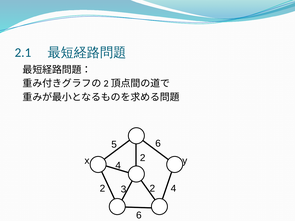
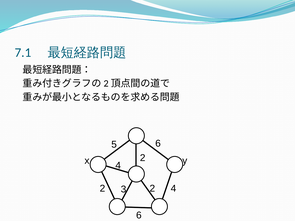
2.1: 2.1 -> 7.1 (23, 53)
